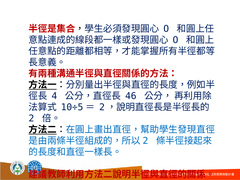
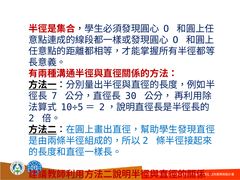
4: 4 -> 7 (54, 96)
46: 46 -> 30 (131, 96)
